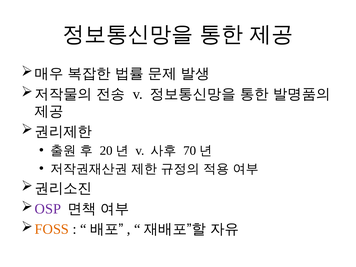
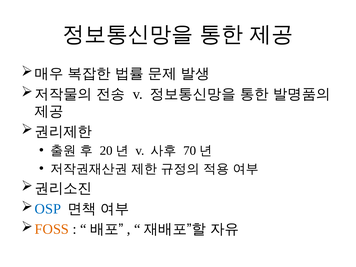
OSP colour: purple -> blue (48, 209)
